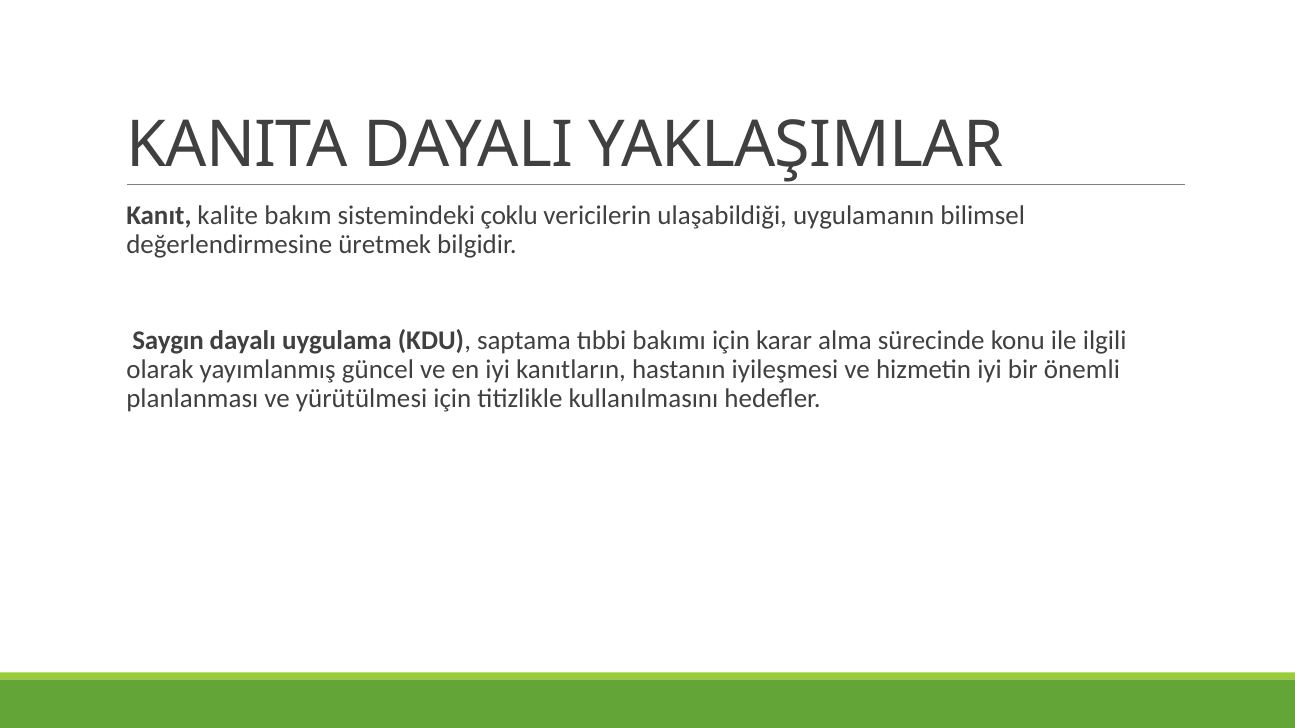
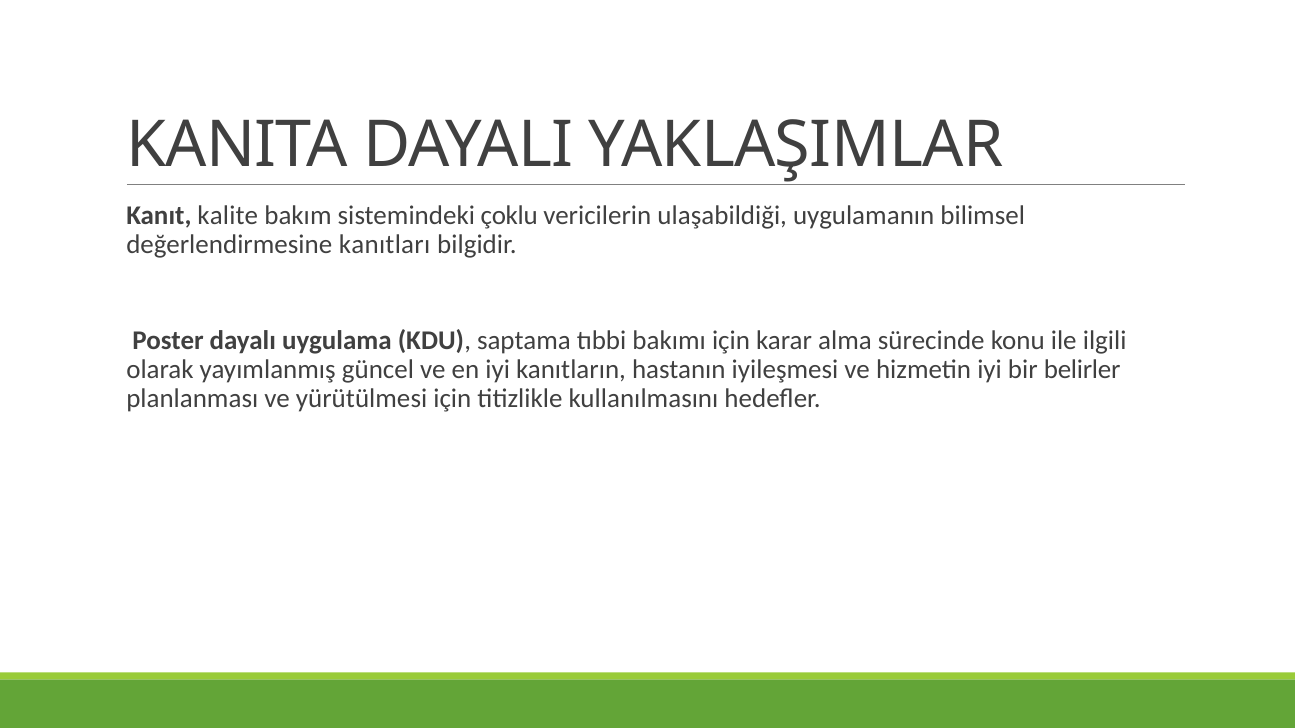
üretmek: üretmek -> kanıtları (385, 244)
Saygın: Saygın -> Poster (168, 341)
önemli: önemli -> belirler (1082, 370)
